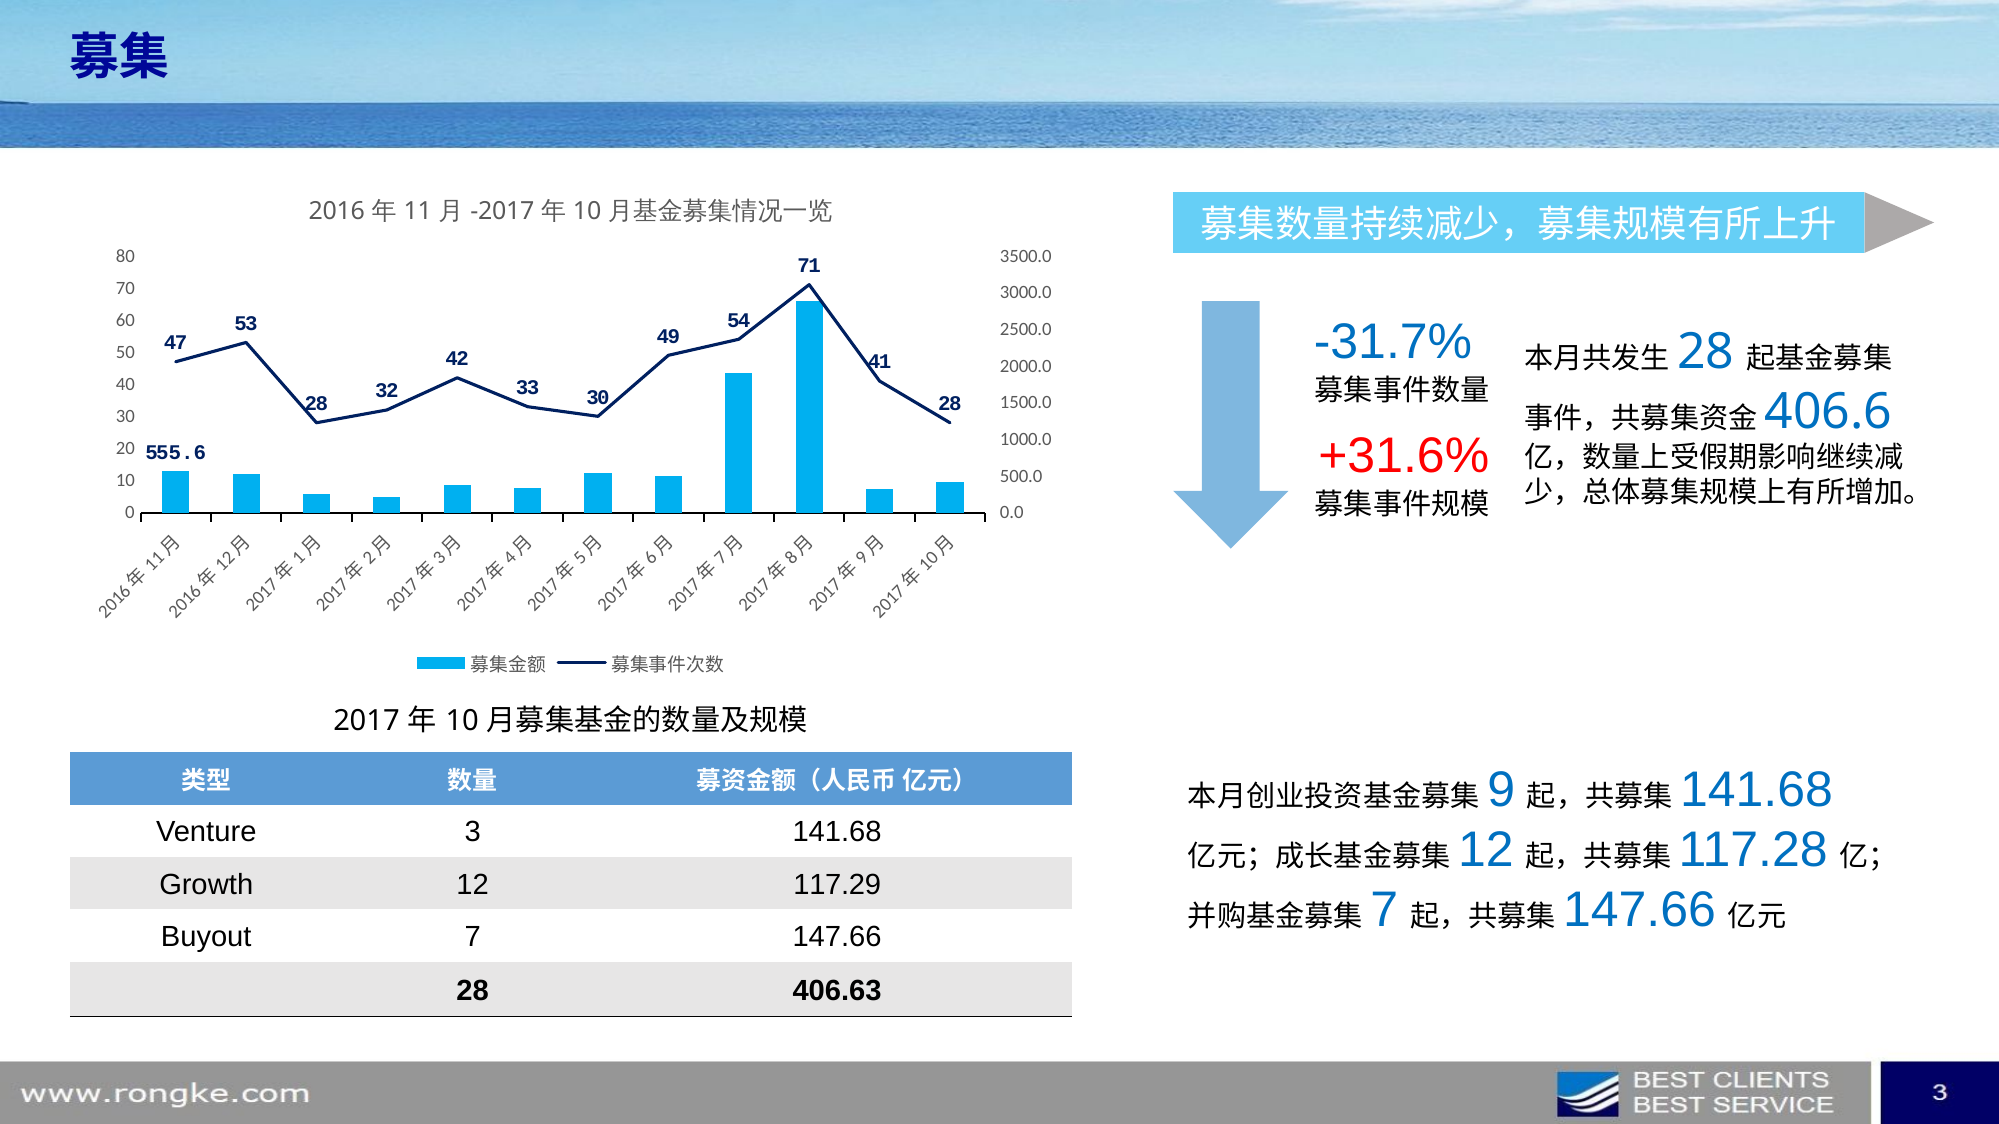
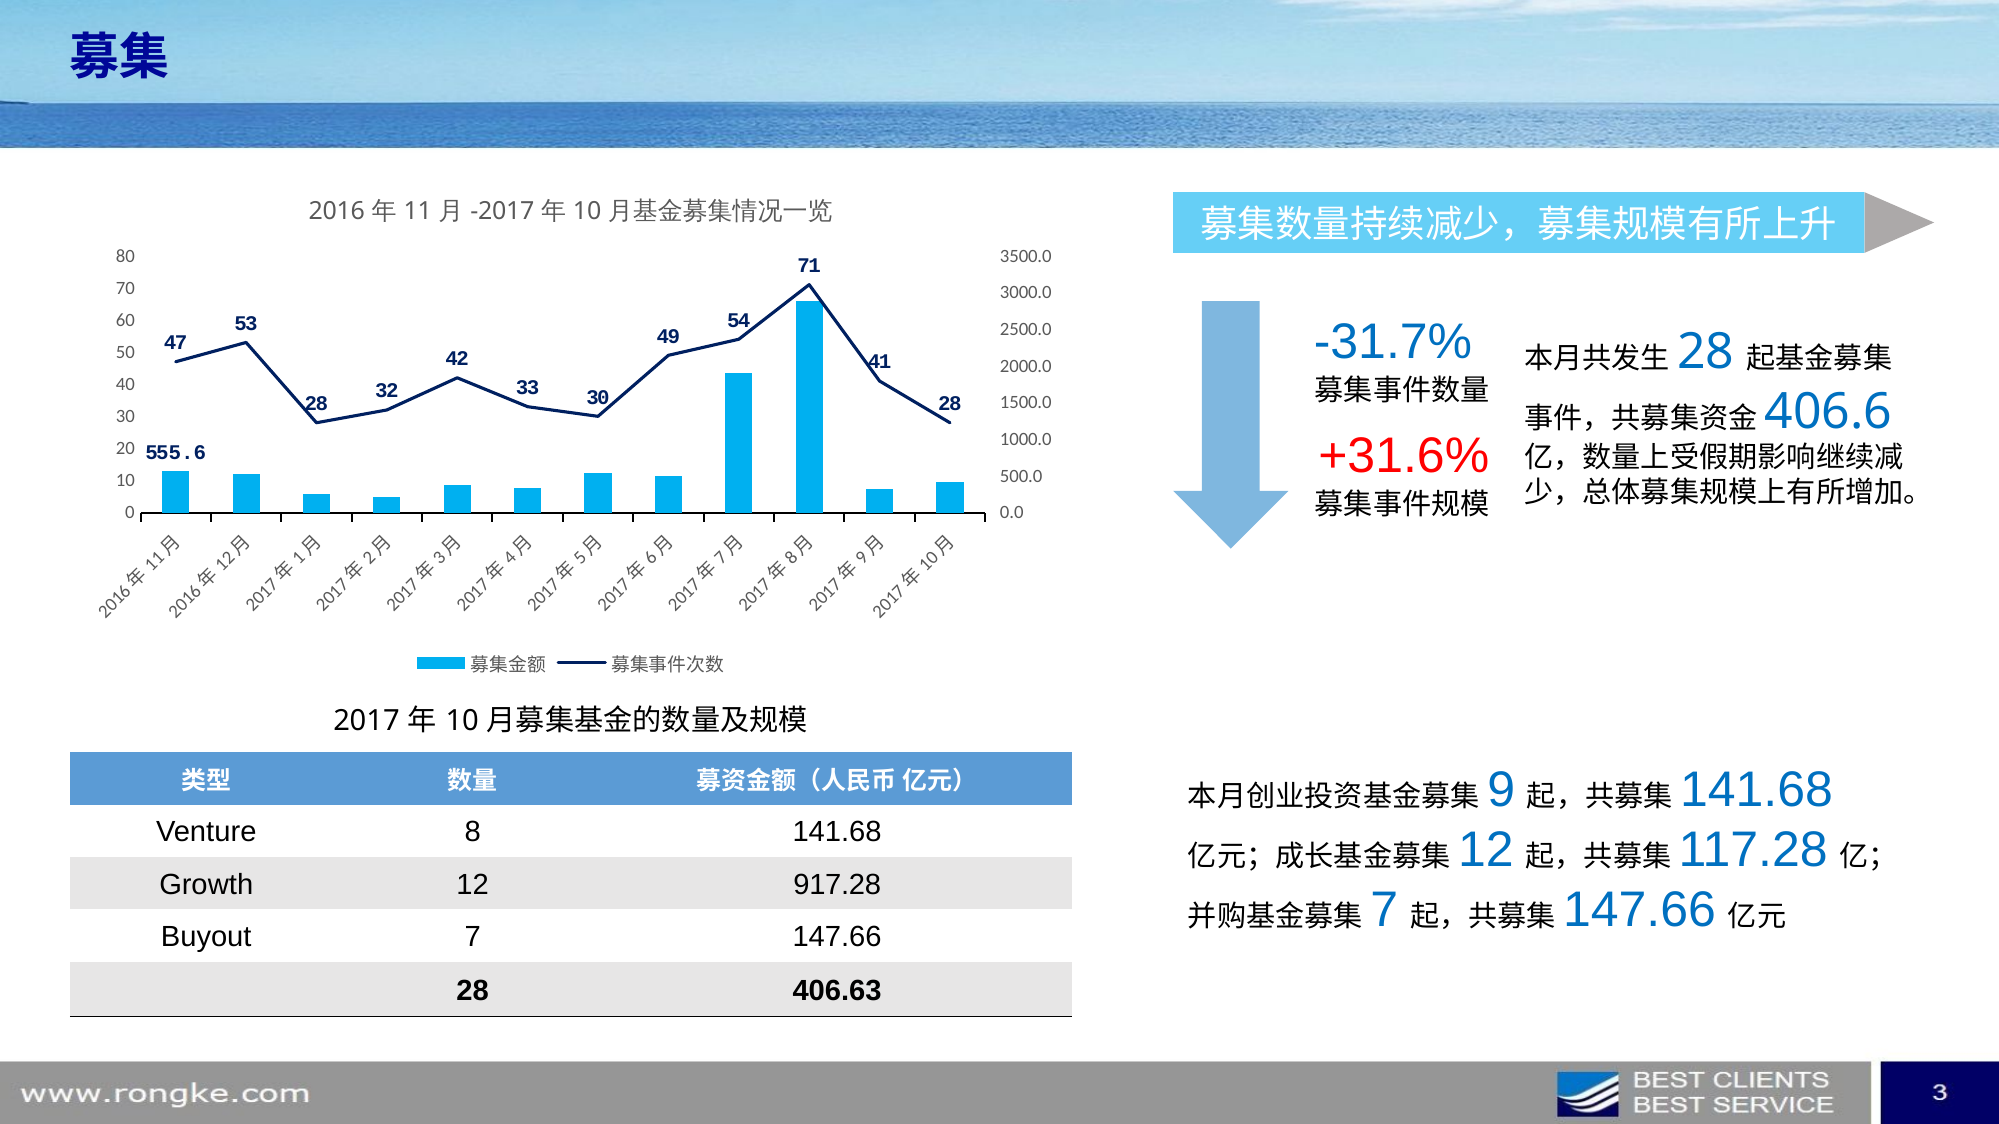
Venture 3: 3 -> 8 (473, 832)
117.29: 117.29 -> 917.28 (837, 885)
